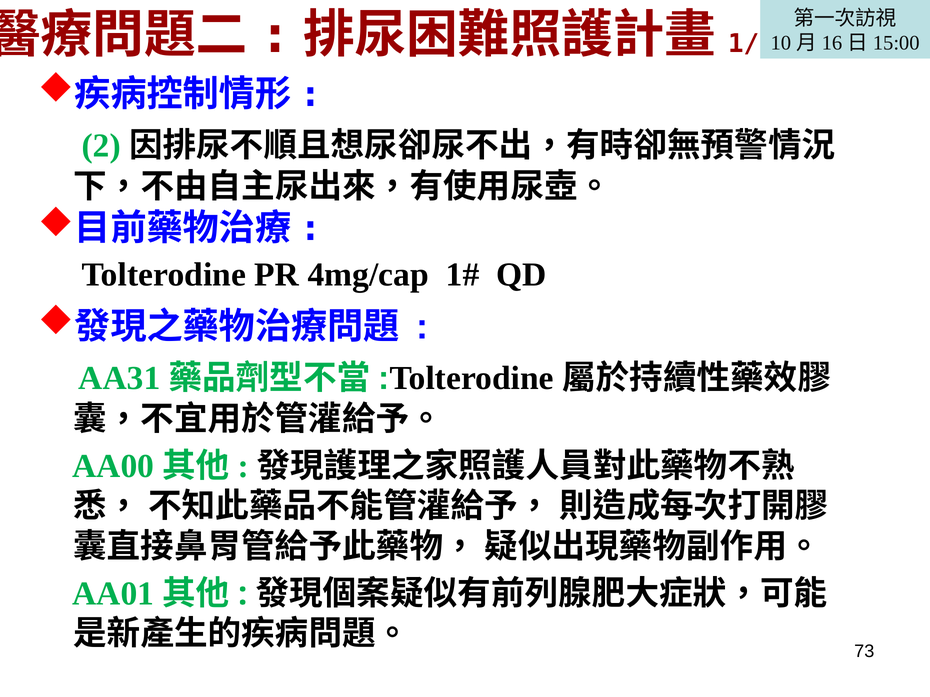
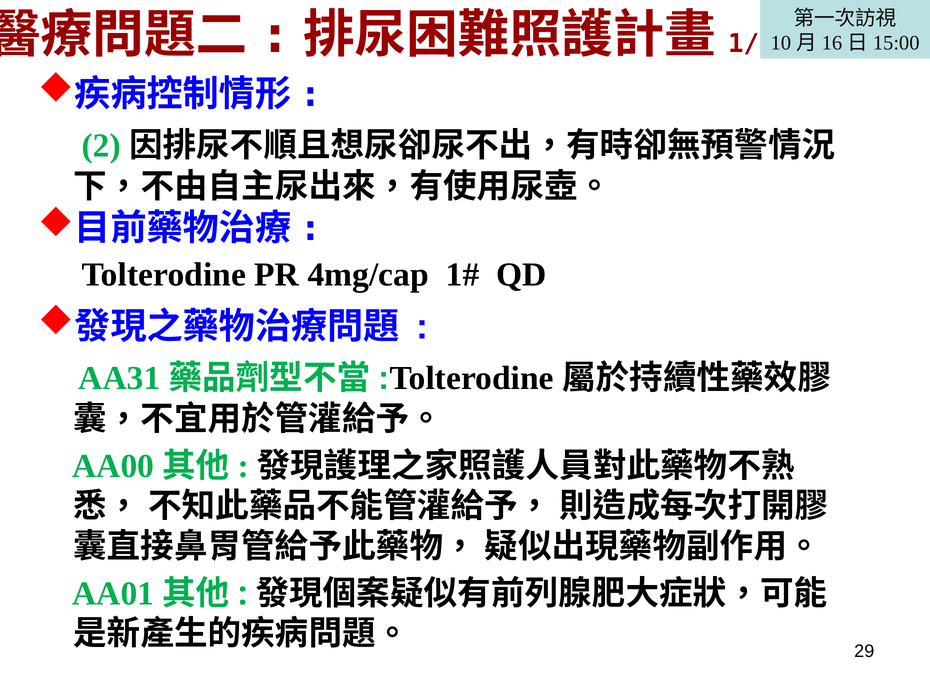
73: 73 -> 29 (864, 652)
